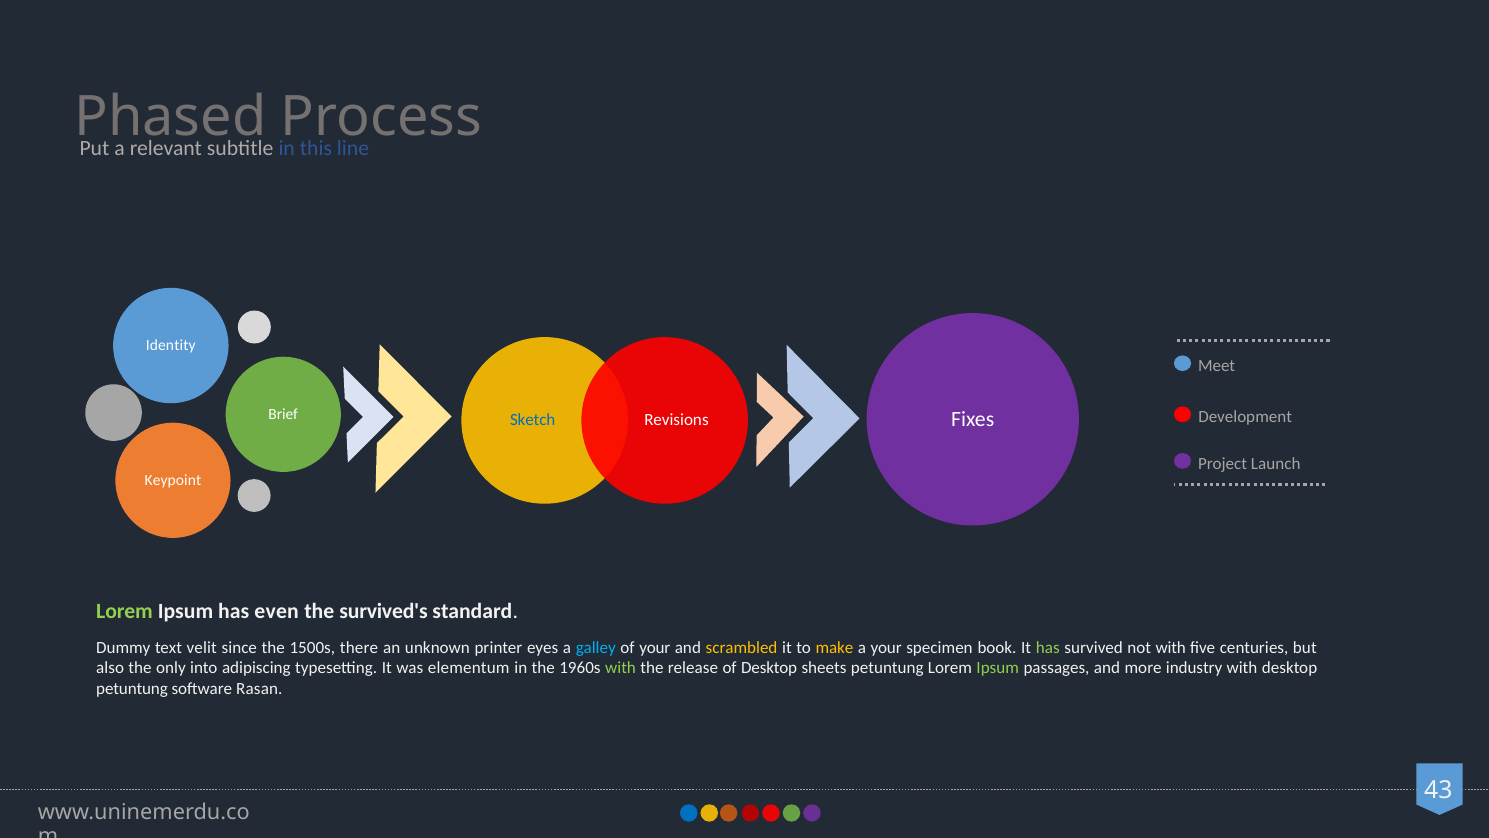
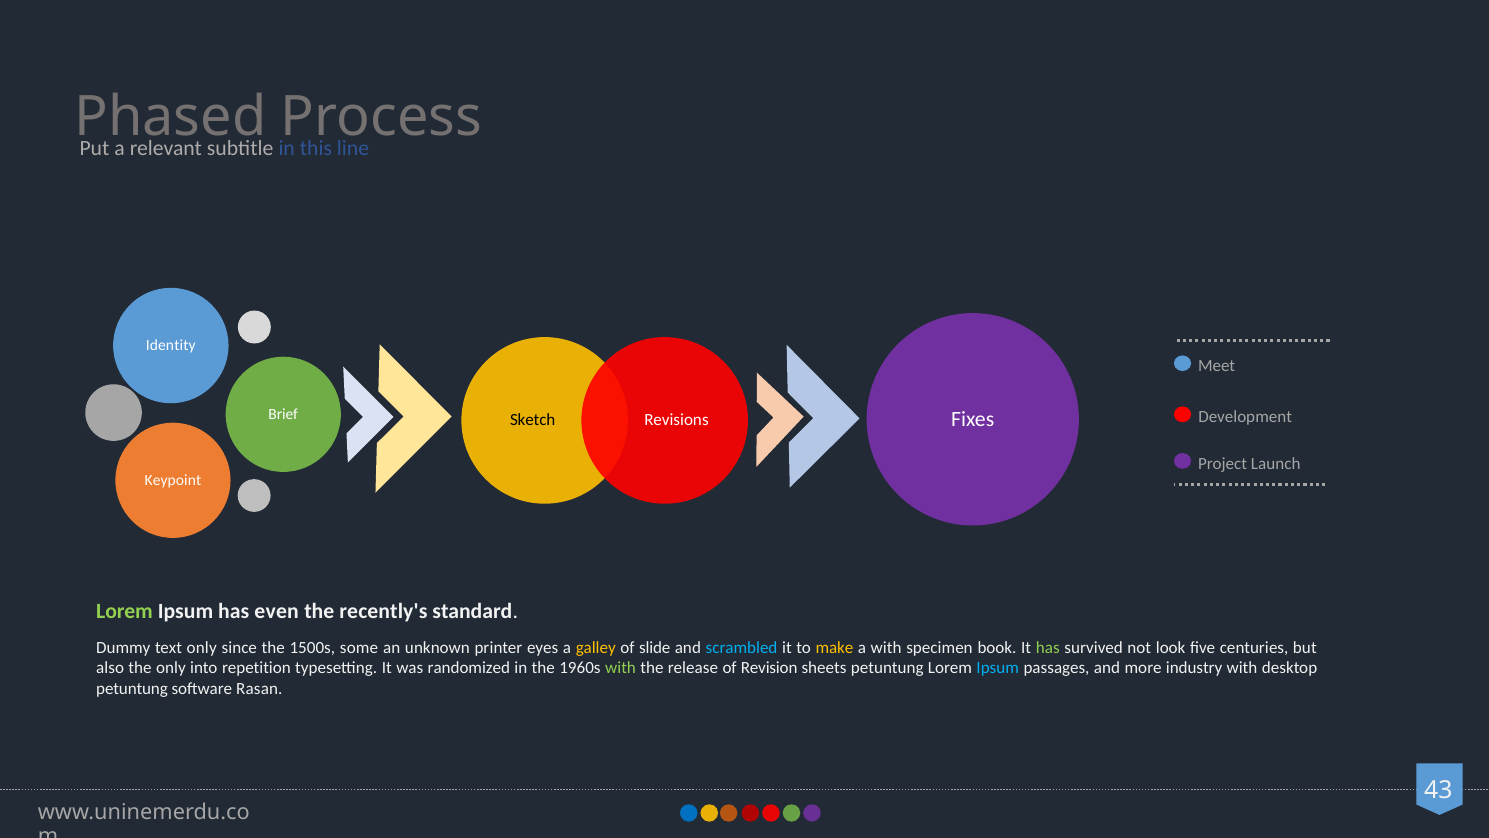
Sketch colour: blue -> black (533, 420)
survived's: survived's -> recently's (383, 611)
text velit: velit -> only (202, 647)
there: there -> some (359, 647)
galley colour: light blue -> yellow (596, 647)
of your: your -> slide (655, 647)
scrambled colour: yellow -> light blue (742, 647)
a your: your -> with (886, 647)
not with: with -> look (1171, 647)
adipiscing: adipiscing -> repetition (256, 668)
elementum: elementum -> randomized (469, 668)
of Desktop: Desktop -> Revision (769, 668)
Ipsum colour: light green -> light blue (998, 668)
